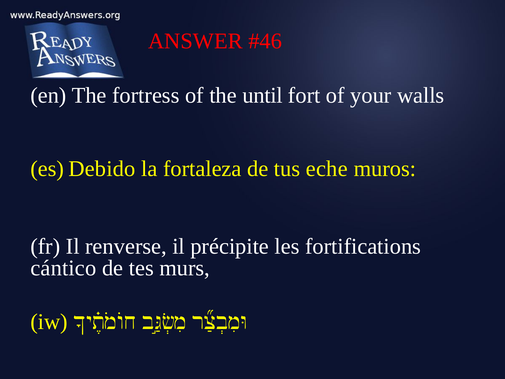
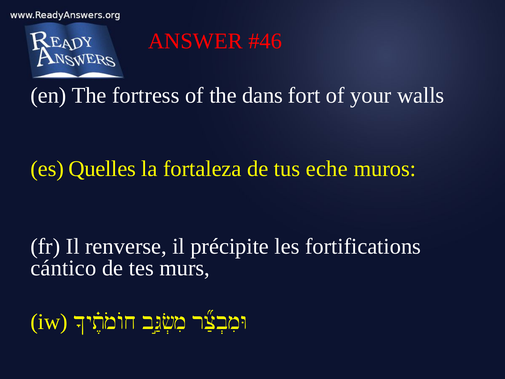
until: until -> dans (263, 95)
Debido: Debido -> Quelles (102, 169)
